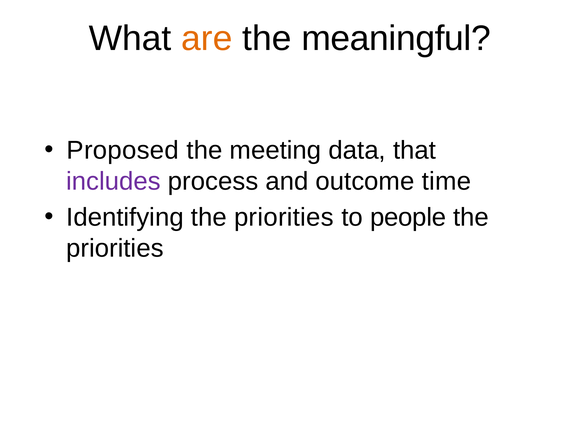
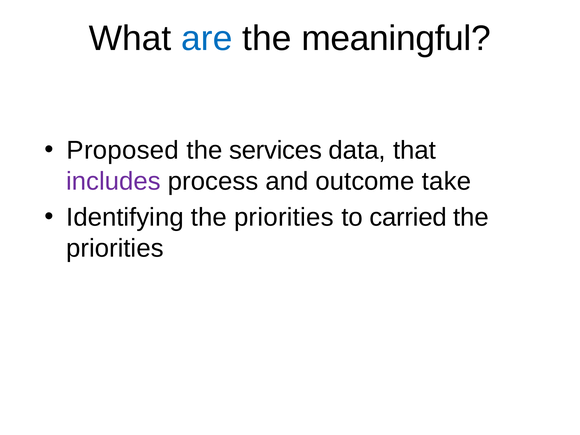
are colour: orange -> blue (207, 39)
meeting: meeting -> services (276, 150)
time: time -> take (447, 181)
people: people -> carried (408, 217)
